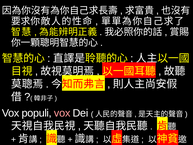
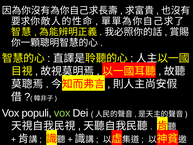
vox colour: pink -> light green (62, 113)
